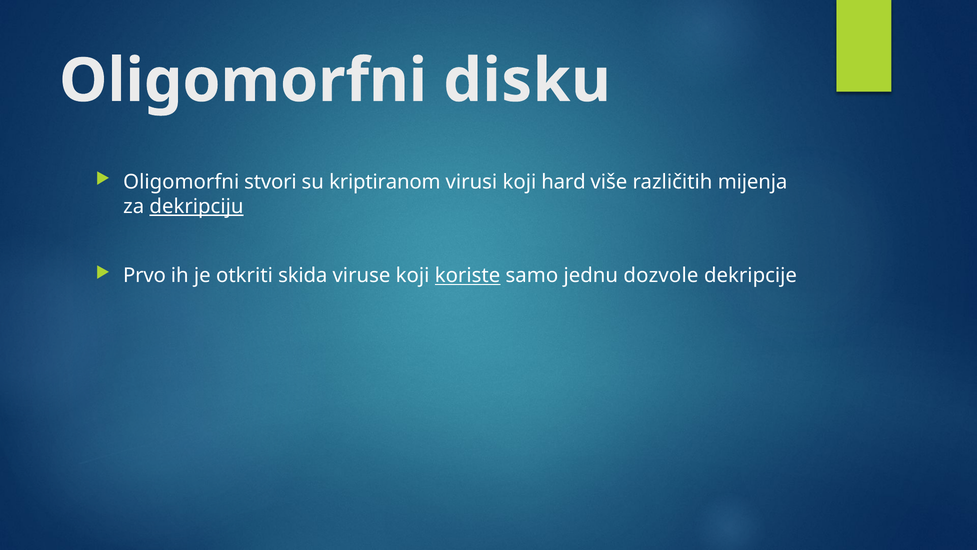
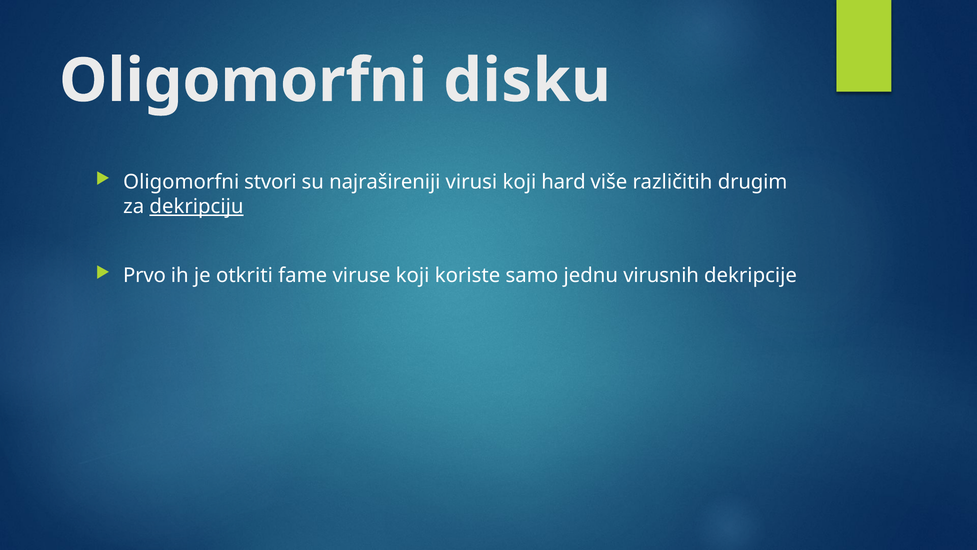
kriptiranom: kriptiranom -> najrašireniji (385, 182)
mijenja: mijenja -> drugim (753, 182)
skida: skida -> fame (303, 275)
koriste underline: present -> none (468, 275)
dozvole: dozvole -> virusnih (661, 275)
